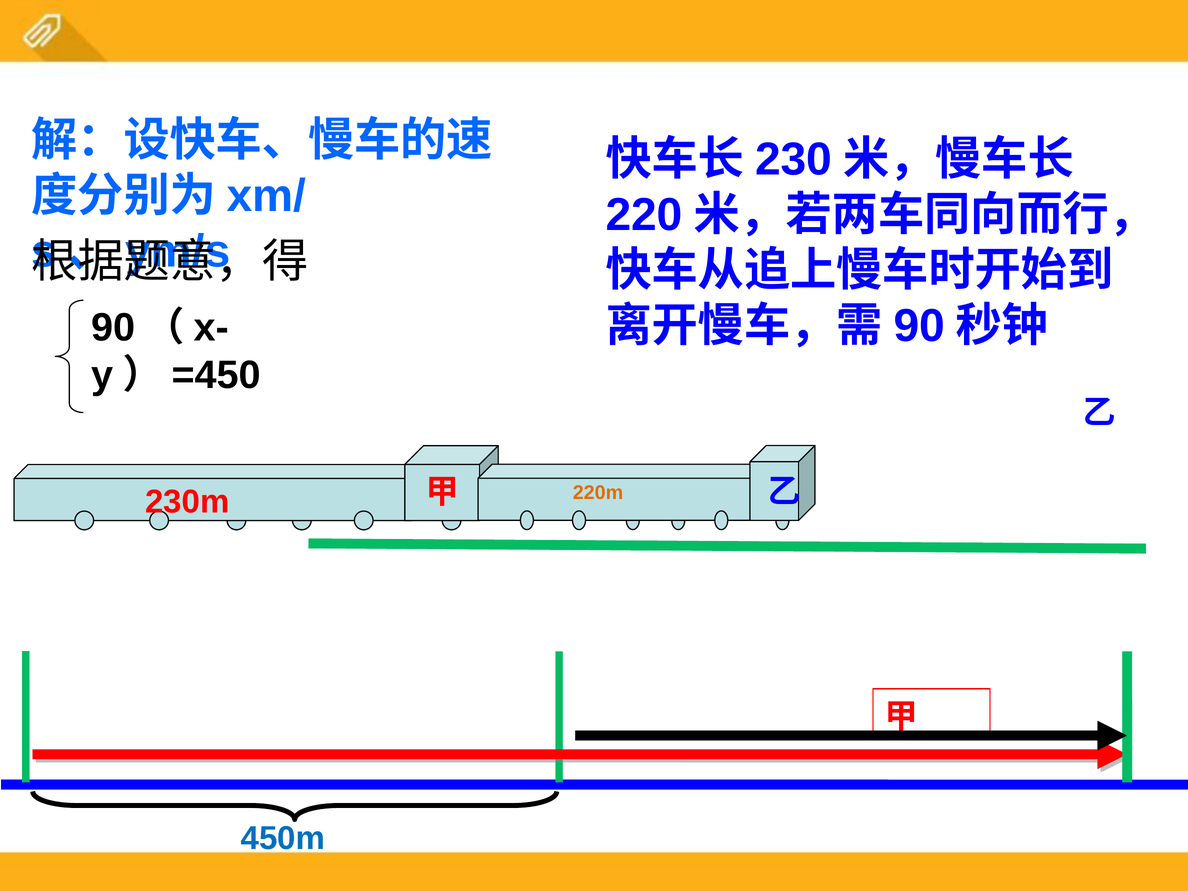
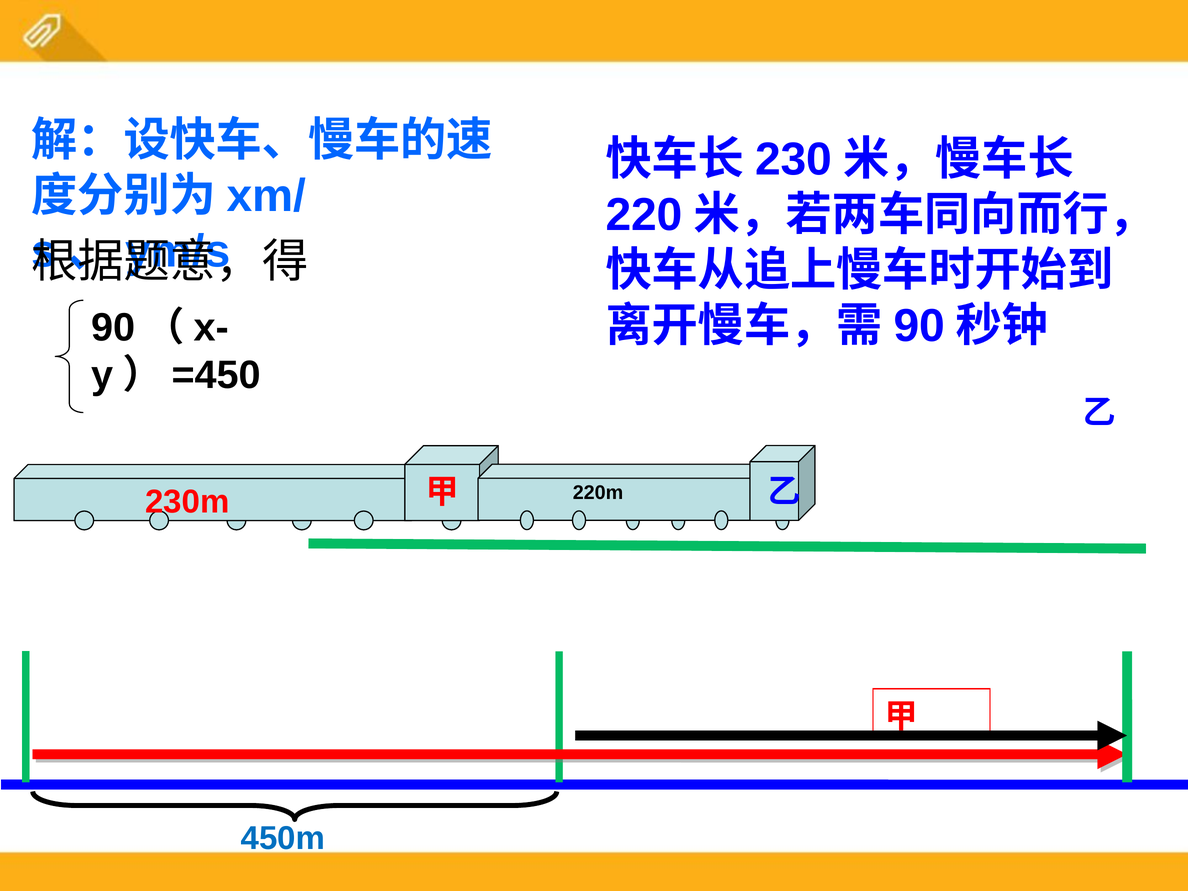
220m colour: orange -> black (598, 493)
